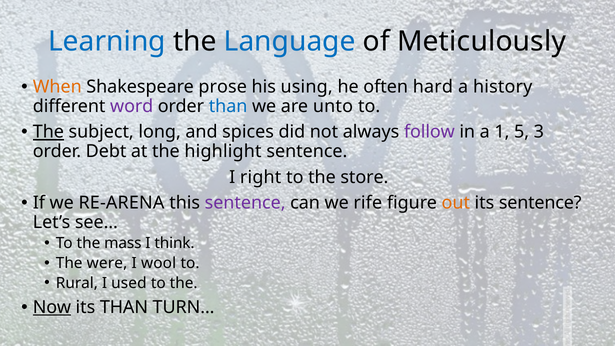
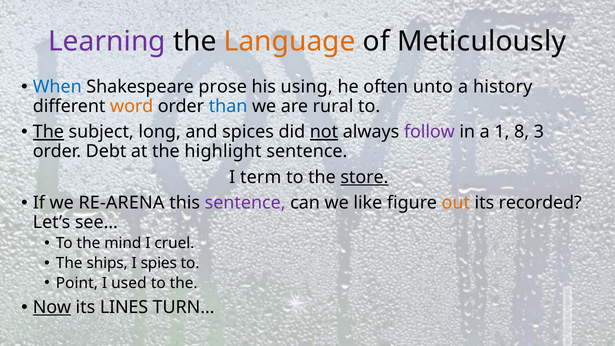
Learning colour: blue -> purple (107, 41)
Language colour: blue -> orange (290, 41)
When colour: orange -> blue (57, 87)
hard: hard -> unto (433, 87)
word colour: purple -> orange (132, 106)
unto: unto -> rural (333, 106)
not underline: none -> present (324, 132)
5: 5 -> 8 (522, 132)
right: right -> term (261, 177)
store underline: none -> present (364, 177)
rife: rife -> like (368, 203)
its sentence: sentence -> recorded (540, 203)
mass: mass -> mind (123, 243)
think: think -> cruel (174, 243)
were: were -> ships (107, 263)
wool: wool -> spies (159, 263)
Rural: Rural -> Point (77, 283)
its THAN: THAN -> LINES (124, 307)
